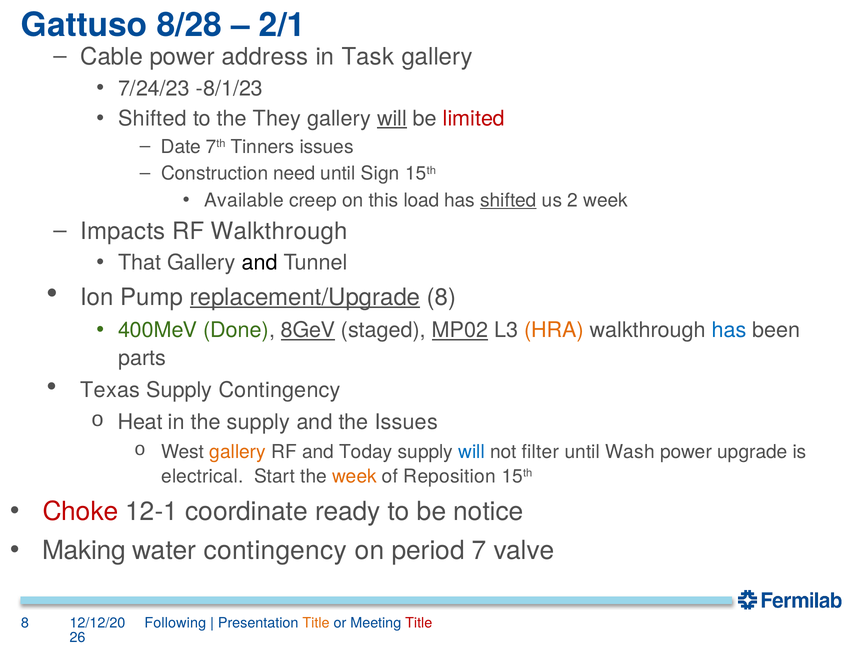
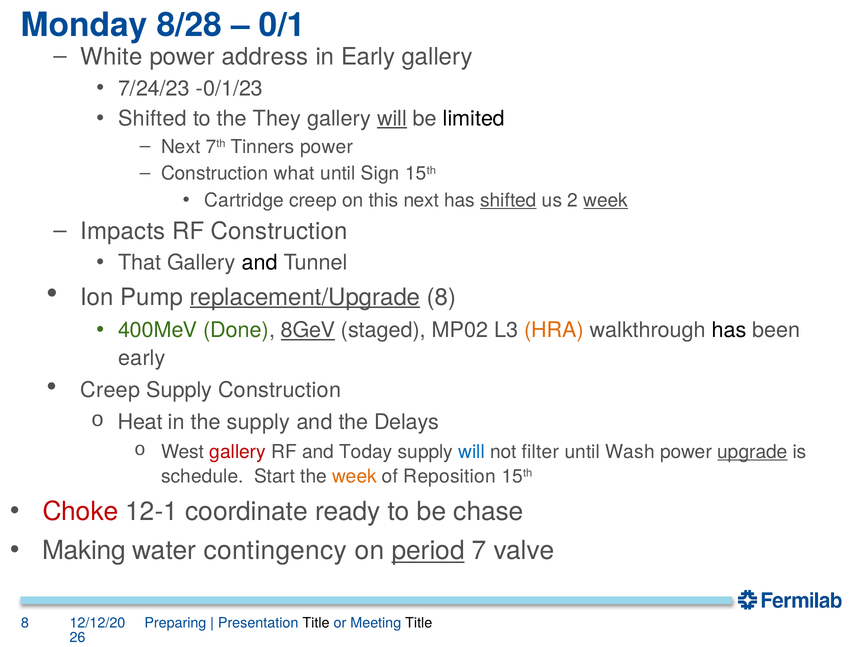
Gattuso: Gattuso -> Monday (84, 25)
2/1: 2/1 -> 0/1 (282, 25)
Cable: Cable -> White (112, 57)
in Task: Task -> Early (368, 57)
-8/1/23: -8/1/23 -> -0/1/23 (229, 88)
limited colour: red -> black (474, 119)
Date: Date -> Next (181, 147)
Tinners issues: issues -> power (327, 147)
need: need -> what (294, 174)
Available: Available -> Cartridge (244, 200)
this load: load -> next (421, 200)
week underline: none -> present (606, 200)
RF Walkthrough: Walkthrough -> Construction (279, 231)
MP02 underline: present -> none (460, 331)
has colour: blue -> black (729, 331)
parts: parts -> early (142, 358)
Texas: Texas -> Creep (110, 390)
Supply Contingency: Contingency -> Construction (280, 390)
the Issues: Issues -> Delays (406, 422)
gallery colour: orange -> red (238, 452)
upgrade underline: none -> present (752, 452)
electrical: electrical -> schedule (202, 477)
notice: notice -> chase (488, 512)
period underline: none -> present (428, 551)
Following: Following -> Preparing (175, 623)
Title colour: orange -> black (316, 623)
Title colour: red -> black (419, 623)
